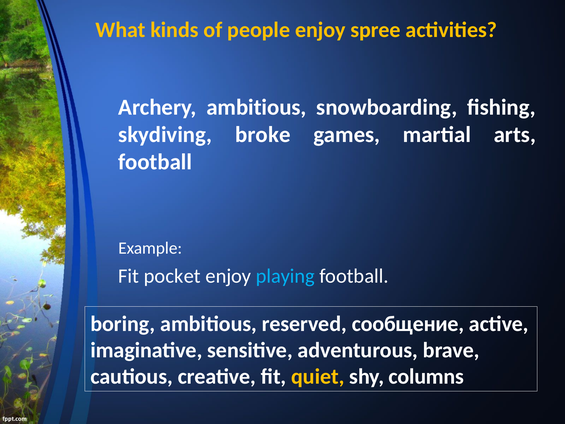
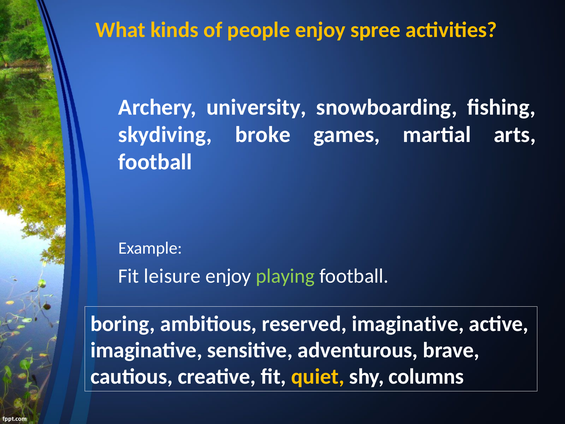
Archery ambitious: ambitious -> university (256, 107)
pocket: pocket -> leisure (172, 276)
playing colour: light blue -> light green (285, 276)
reserved сообщение: сообщение -> imaginative (408, 324)
